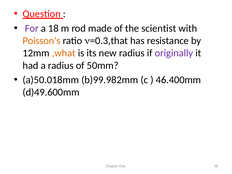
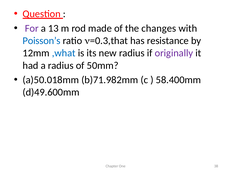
18: 18 -> 13 (53, 28)
scientist: scientist -> changes (159, 28)
Poisson’s colour: orange -> blue (42, 41)
,what colour: orange -> blue (64, 53)
b)99.982mm: b)99.982mm -> b)71.982mm (110, 80)
46.400mm: 46.400mm -> 58.400mm (178, 80)
